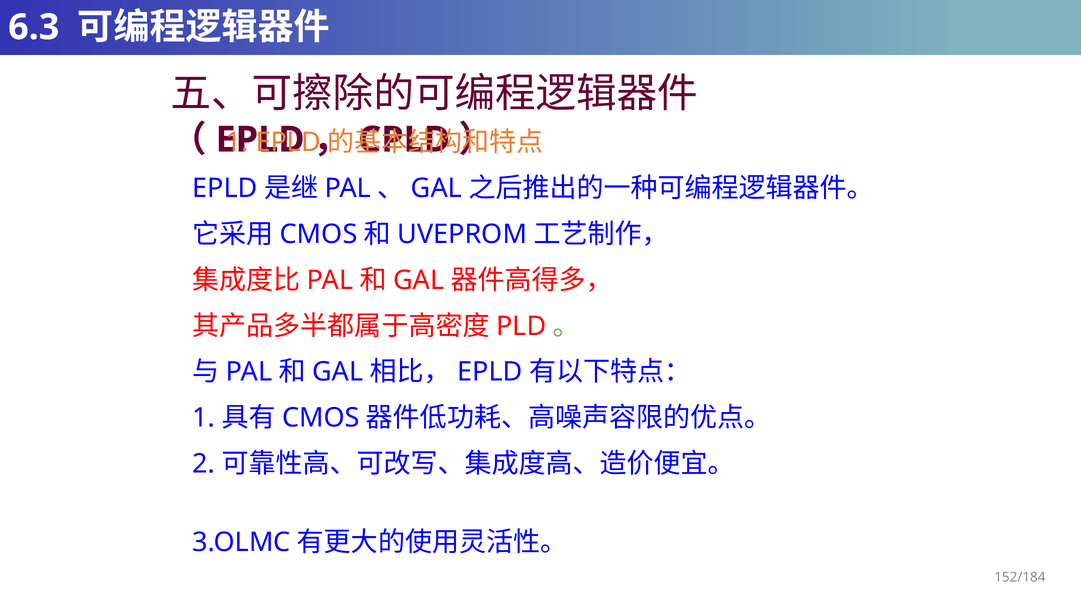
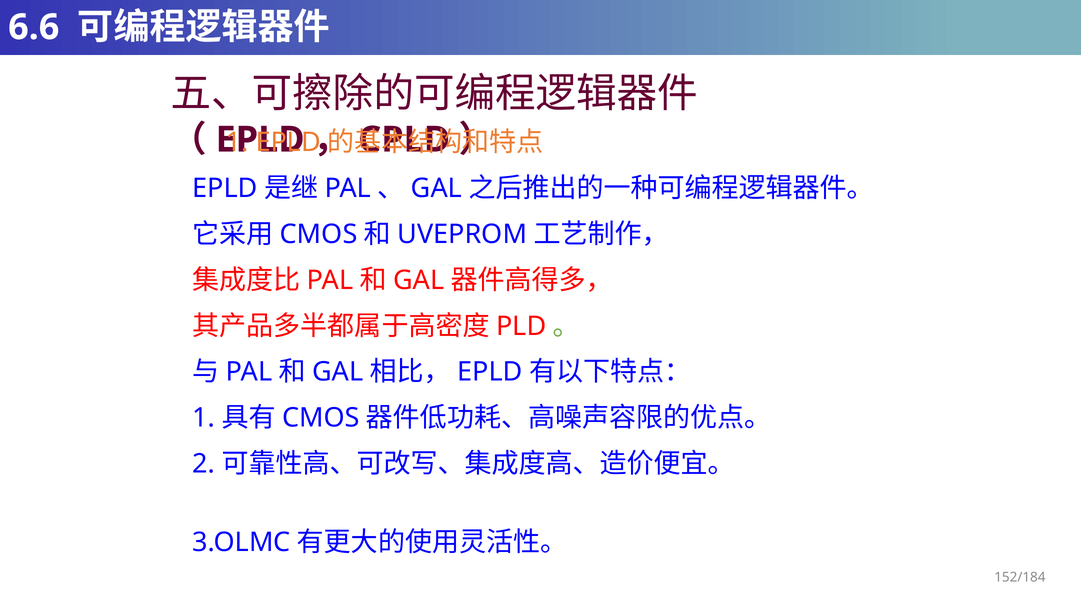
6.3: 6.3 -> 6.6 (34, 27)
